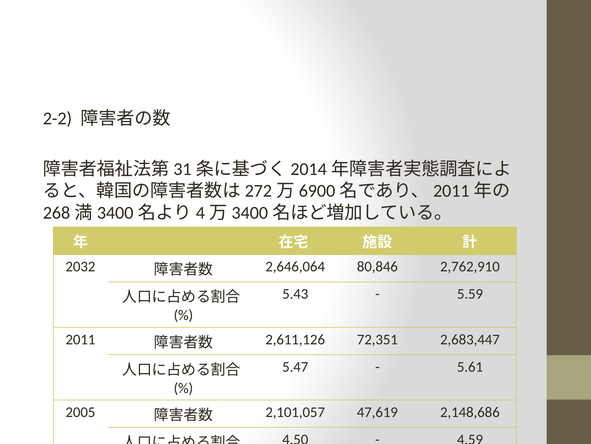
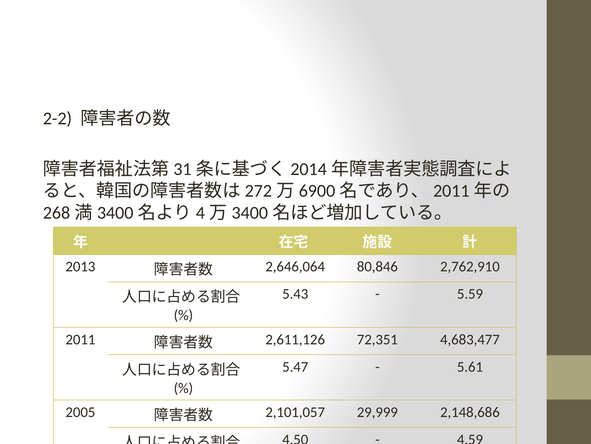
2032: 2032 -> 2013 (80, 266)
2,683,447: 2,683,447 -> 4,683,477 (470, 339)
47,619: 47,619 -> 29,999 (377, 412)
